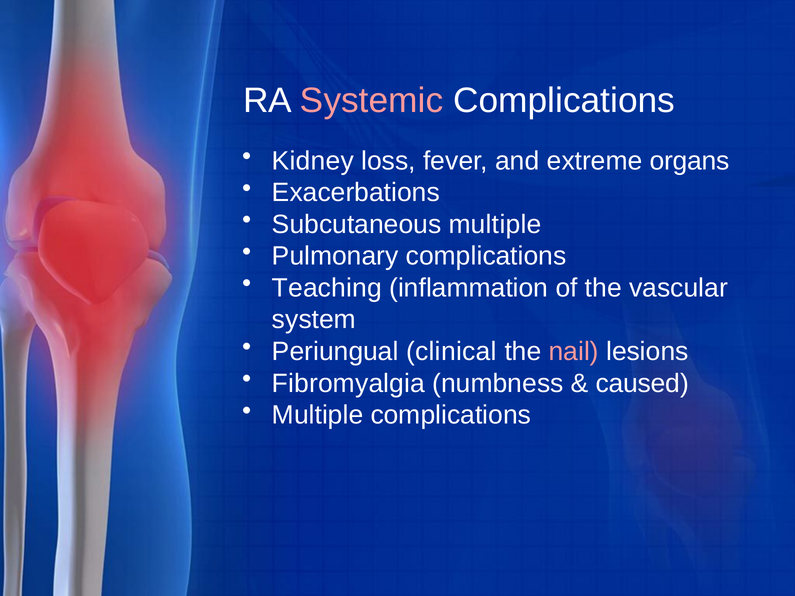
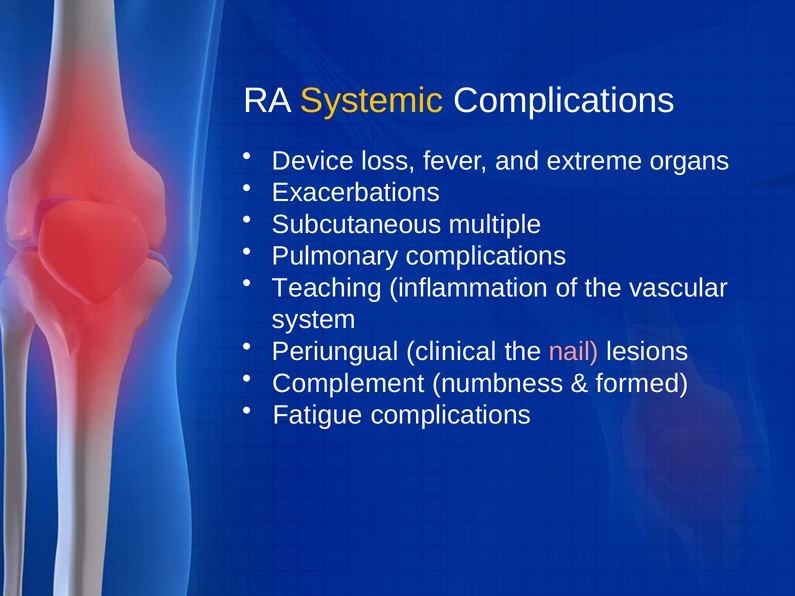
Systemic colour: pink -> yellow (372, 101)
Kidney: Kidney -> Device (313, 161)
Fibromyalgia: Fibromyalgia -> Complement (348, 383)
caused: caused -> formed (642, 383)
Multiple: Multiple -> Fatigue (317, 415)
